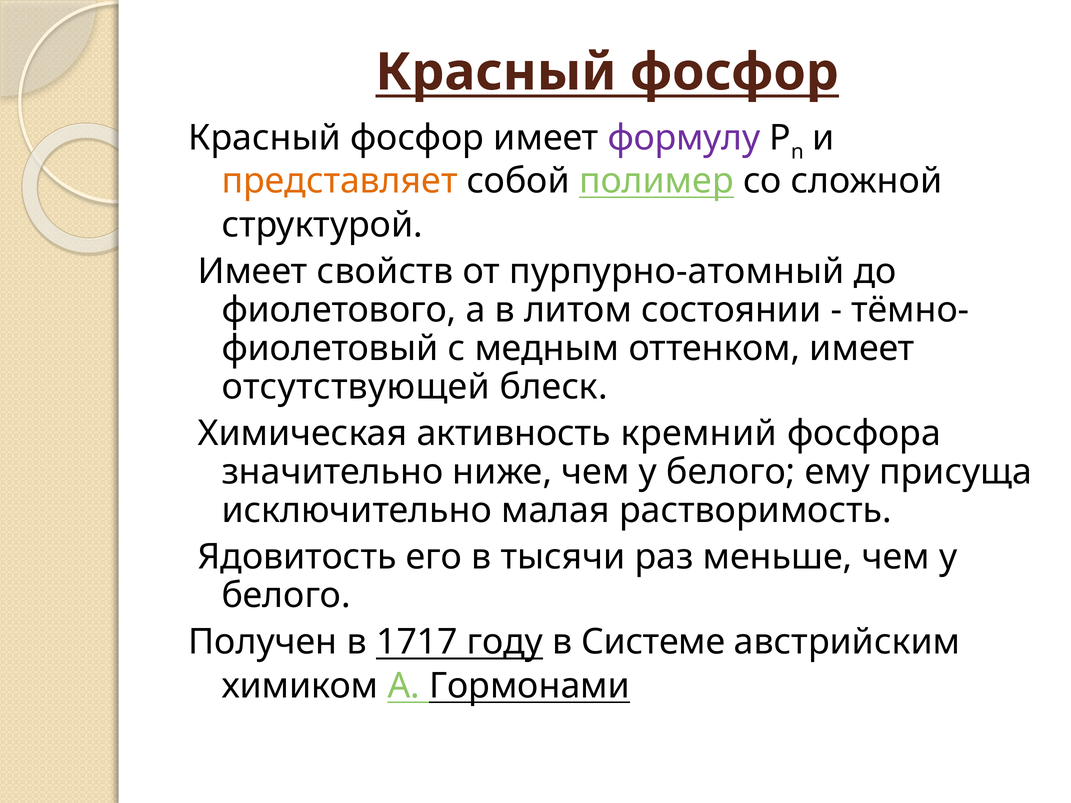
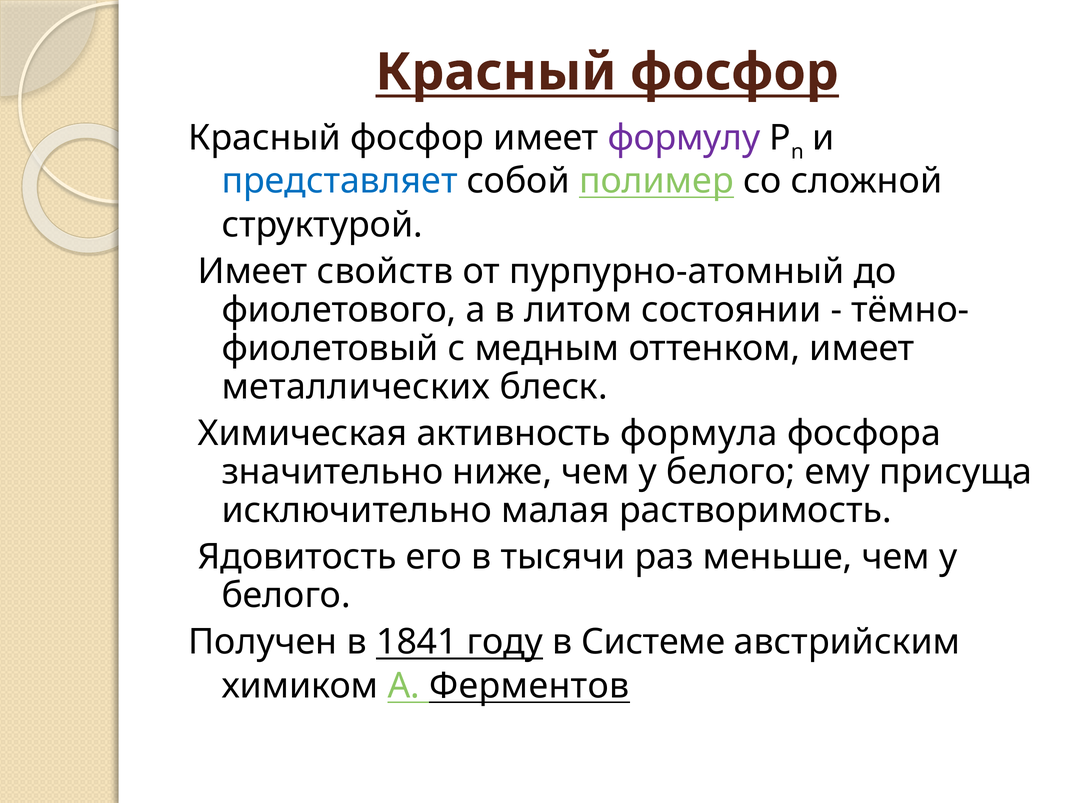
представляет colour: orange -> blue (340, 181)
отсутствующей: отсутствующей -> металлических (356, 387)
кремний: кремний -> формула (699, 434)
1717: 1717 -> 1841 (417, 642)
Гормонами: Гормонами -> Ферментов (529, 686)
